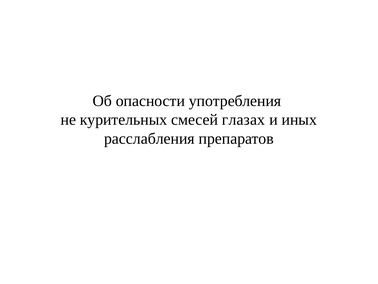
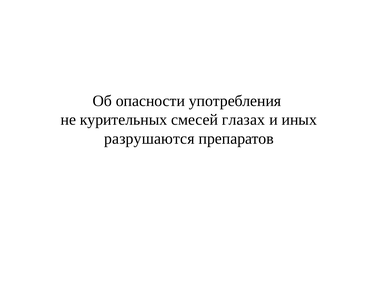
расслабления: расслабления -> разрушаются (149, 138)
